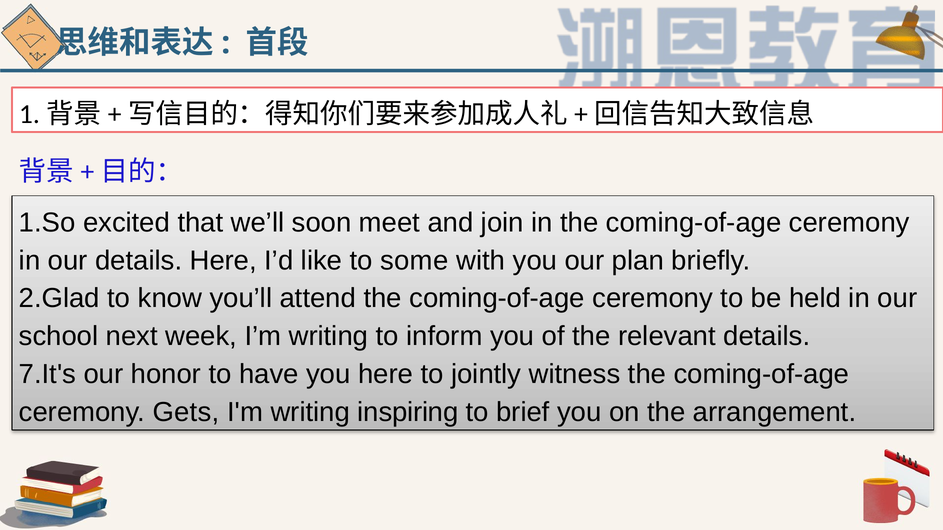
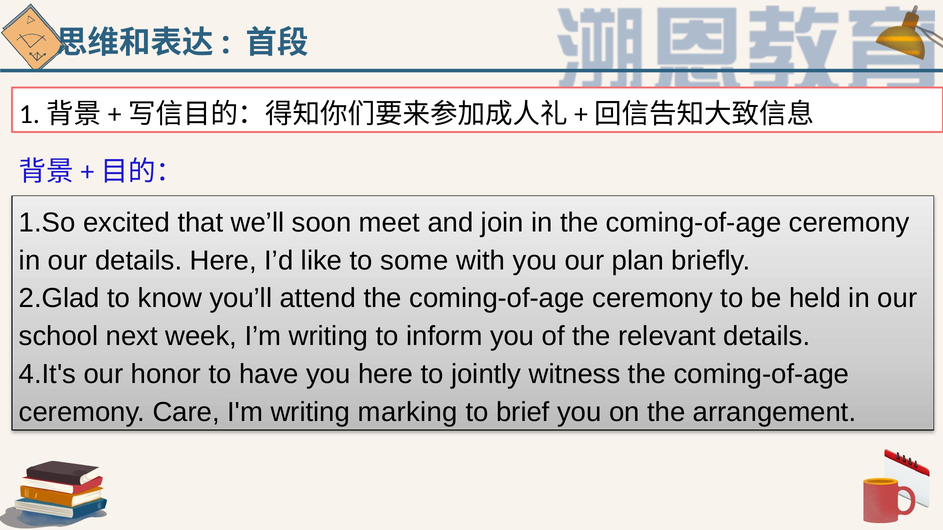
7.It's: 7.It's -> 4.It's (48, 374)
Gets: Gets -> Care (186, 412)
inspiring: inspiring -> marking (408, 412)
